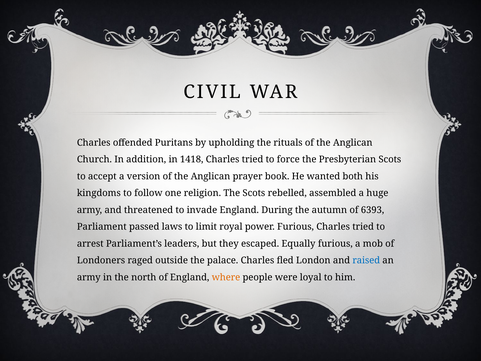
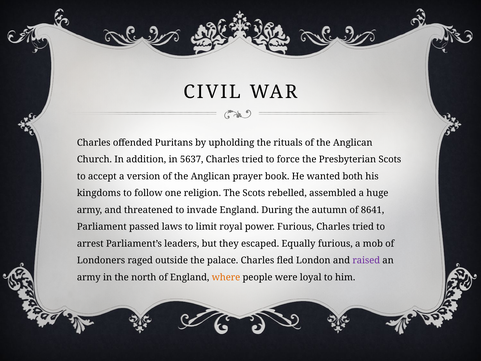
1418: 1418 -> 5637 (192, 159)
6393: 6393 -> 8641 (373, 210)
raised colour: blue -> purple (366, 260)
